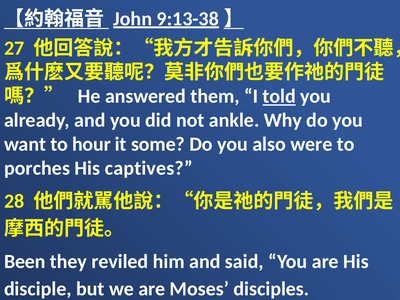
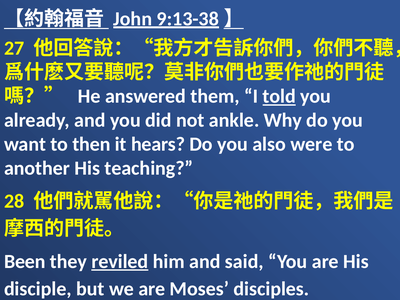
hour: hour -> then (91, 144)
some: some -> hears (158, 144)
porches: porches -> another (37, 168)
captives: captives -> teaching (149, 168)
reviled underline: none -> present (120, 261)
